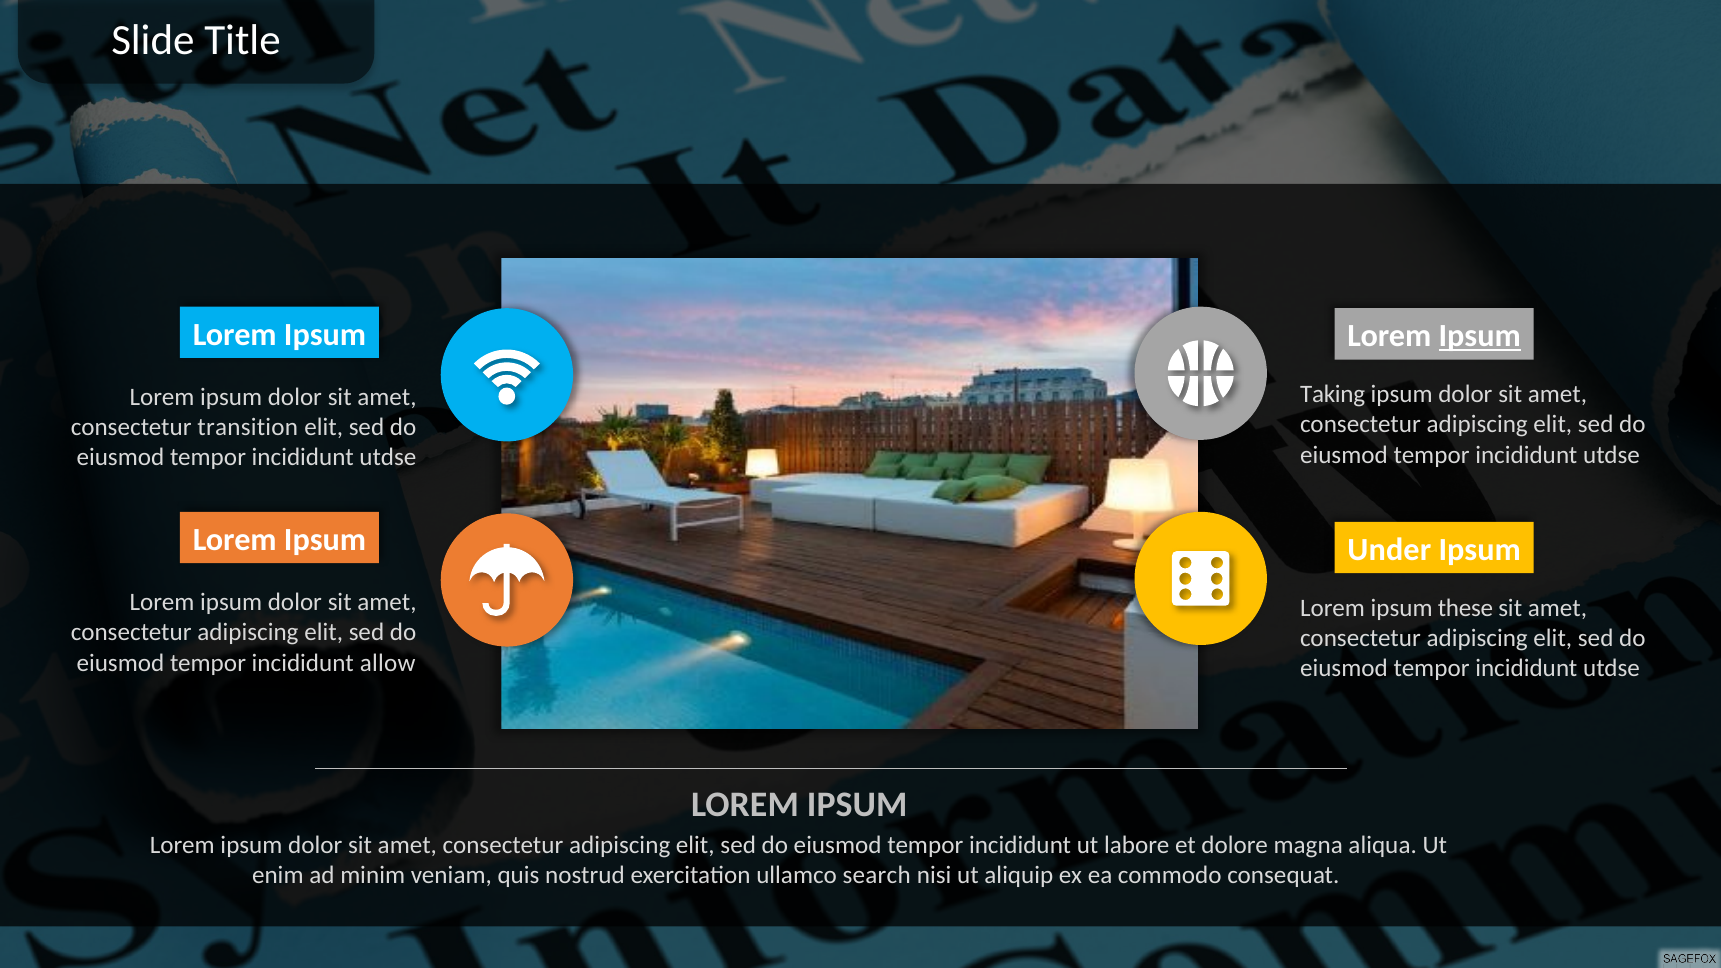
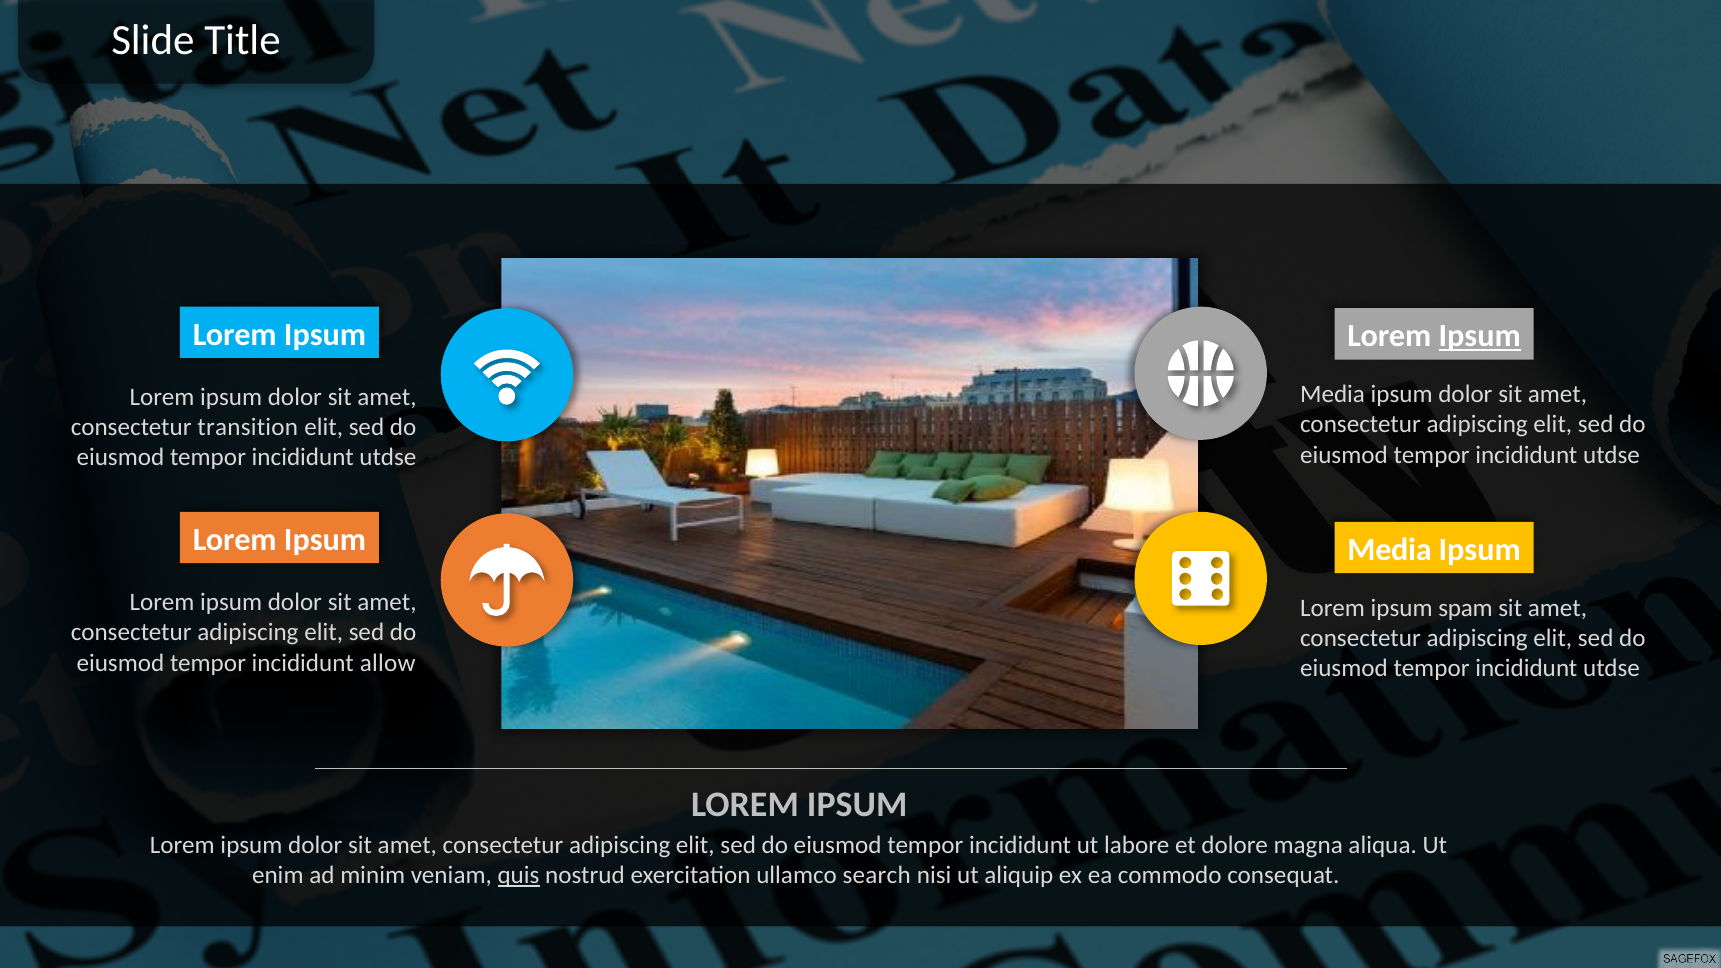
Taking: Taking -> Media (1333, 394)
Under: Under -> Media (1390, 550)
these: these -> spam (1466, 608)
quis underline: none -> present (519, 875)
